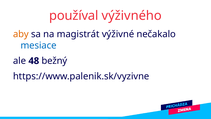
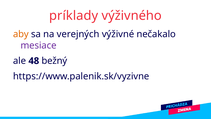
používal: používal -> príklady (74, 16)
magistrát: magistrát -> verejných (78, 34)
mesiace colour: blue -> purple (39, 45)
